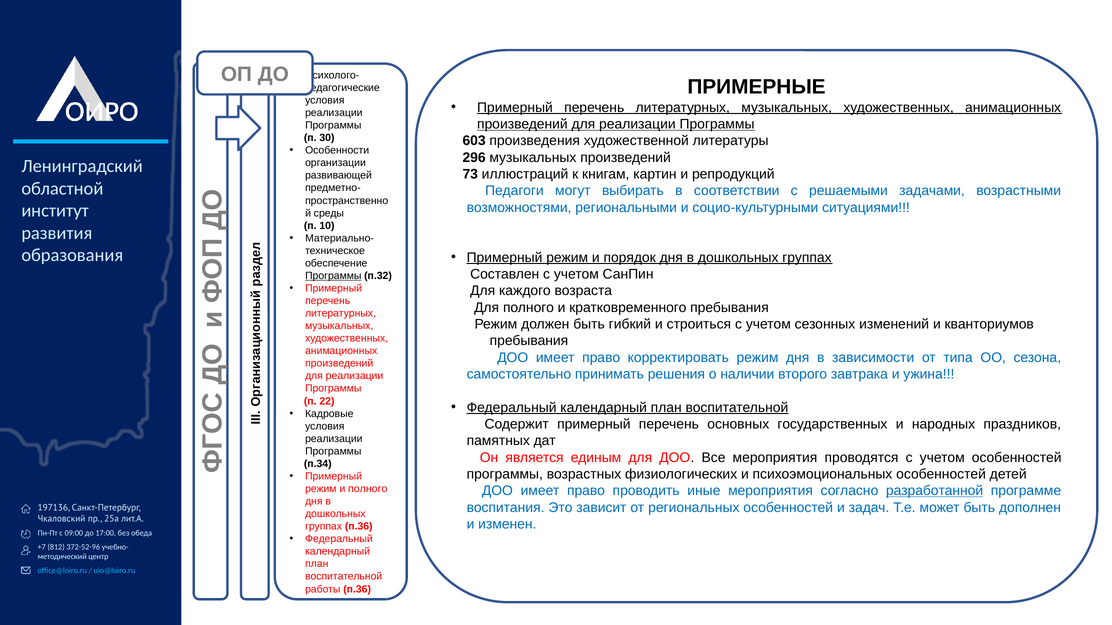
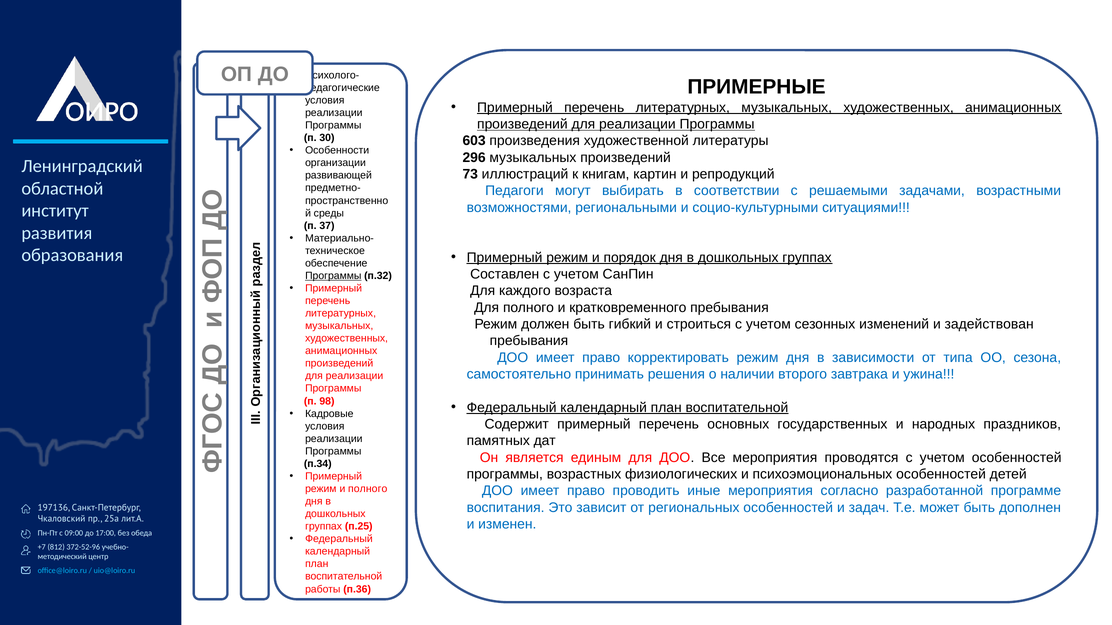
10: 10 -> 37 (327, 226)
кванториумов: кванториумов -> задействован (989, 324)
22: 22 -> 98 (327, 401)
разработанной underline: present -> none (935, 491)
группах п.36: п.36 -> п.25 (359, 527)
